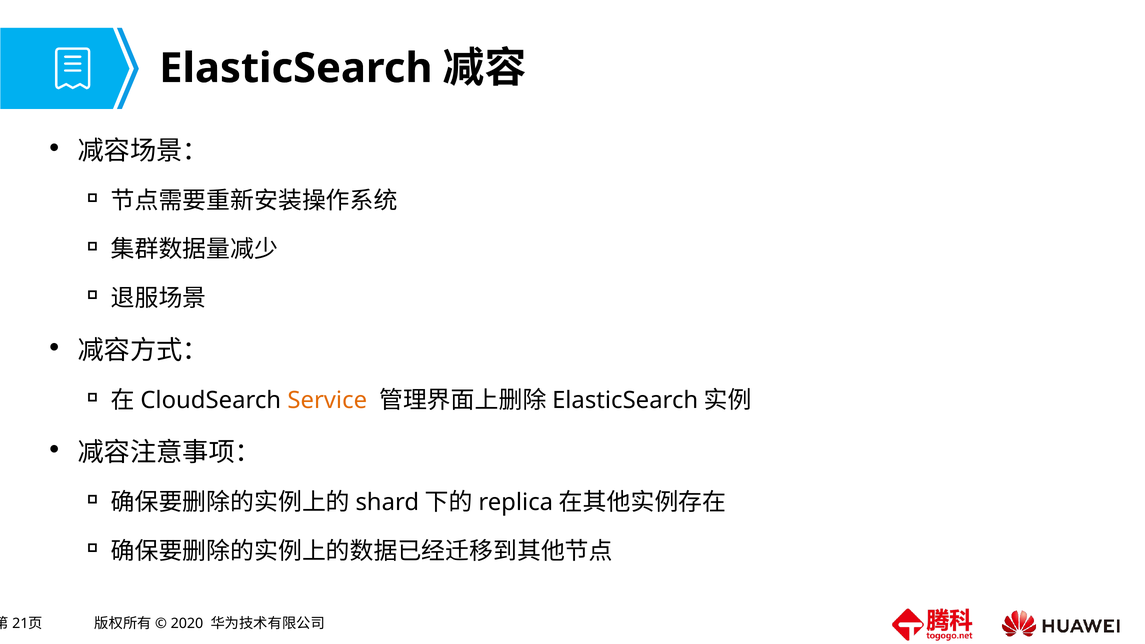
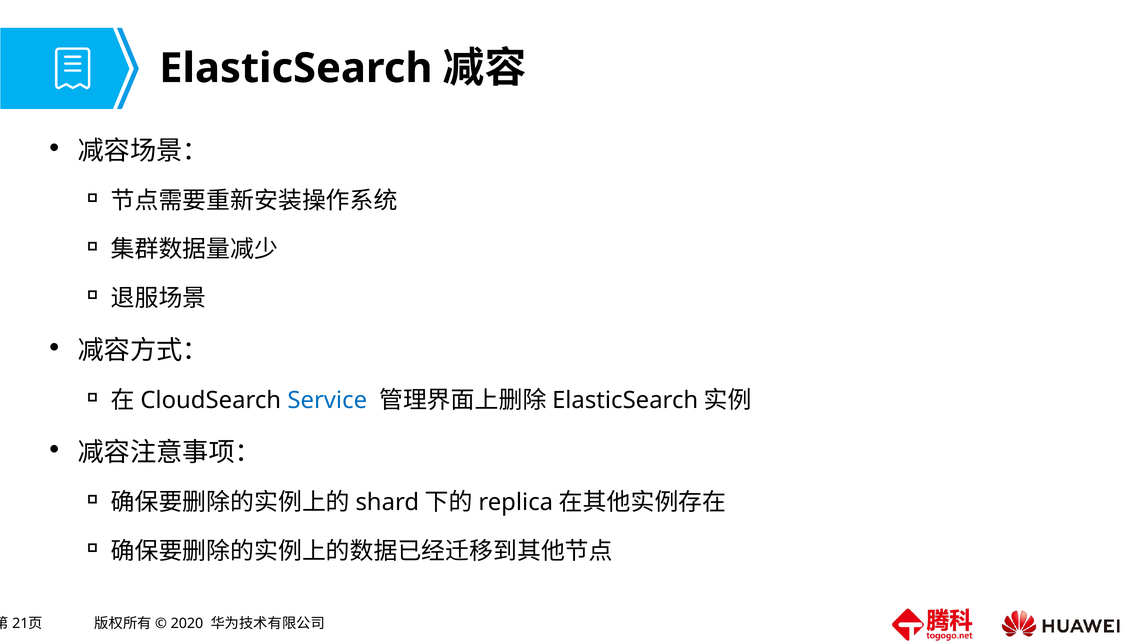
Service colour: orange -> blue (327, 400)
